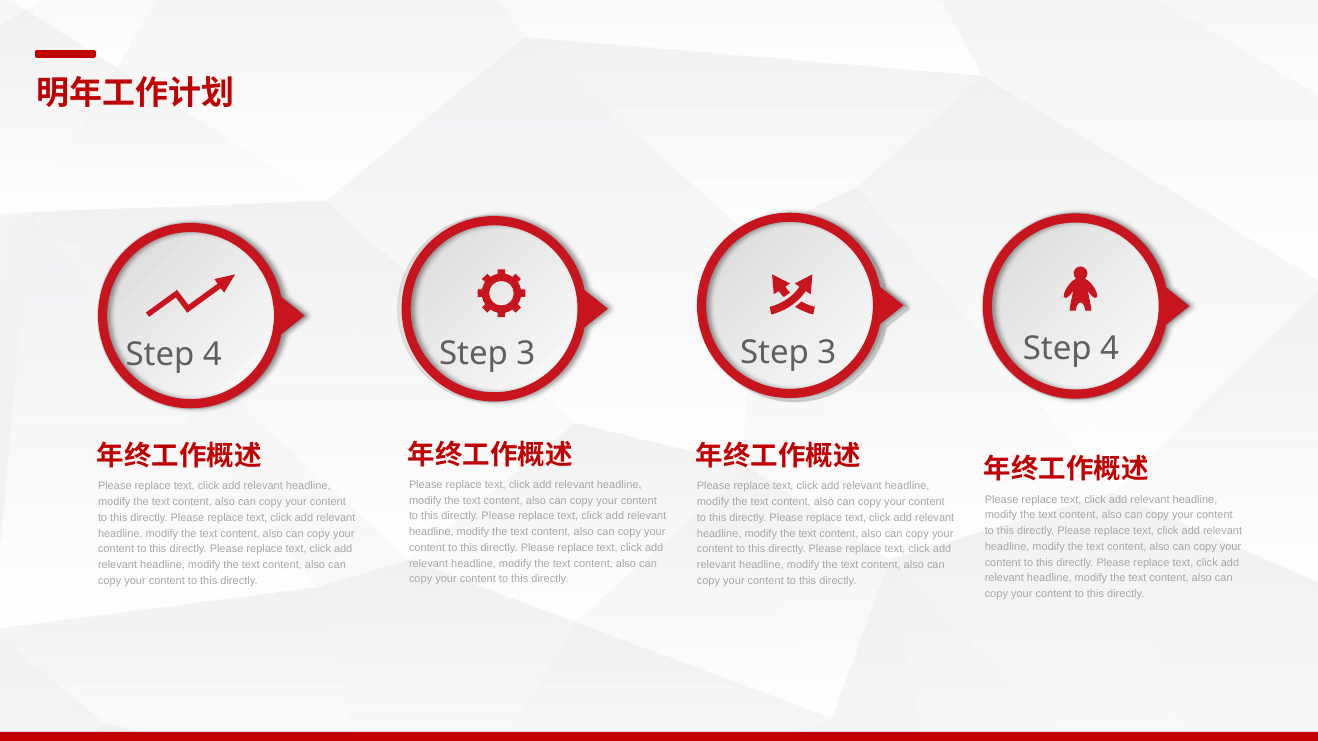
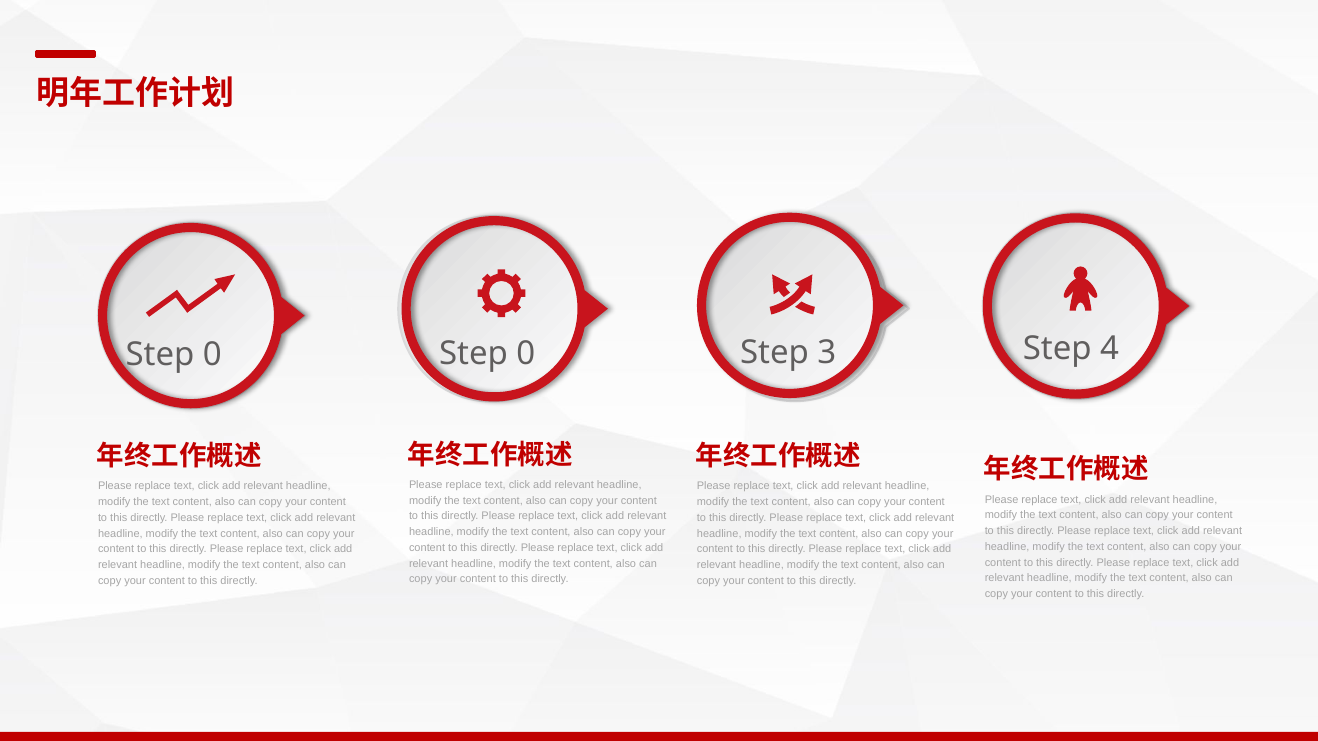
4: 4 -> 0 (212, 355)
3: 3 -> 0 (526, 354)
